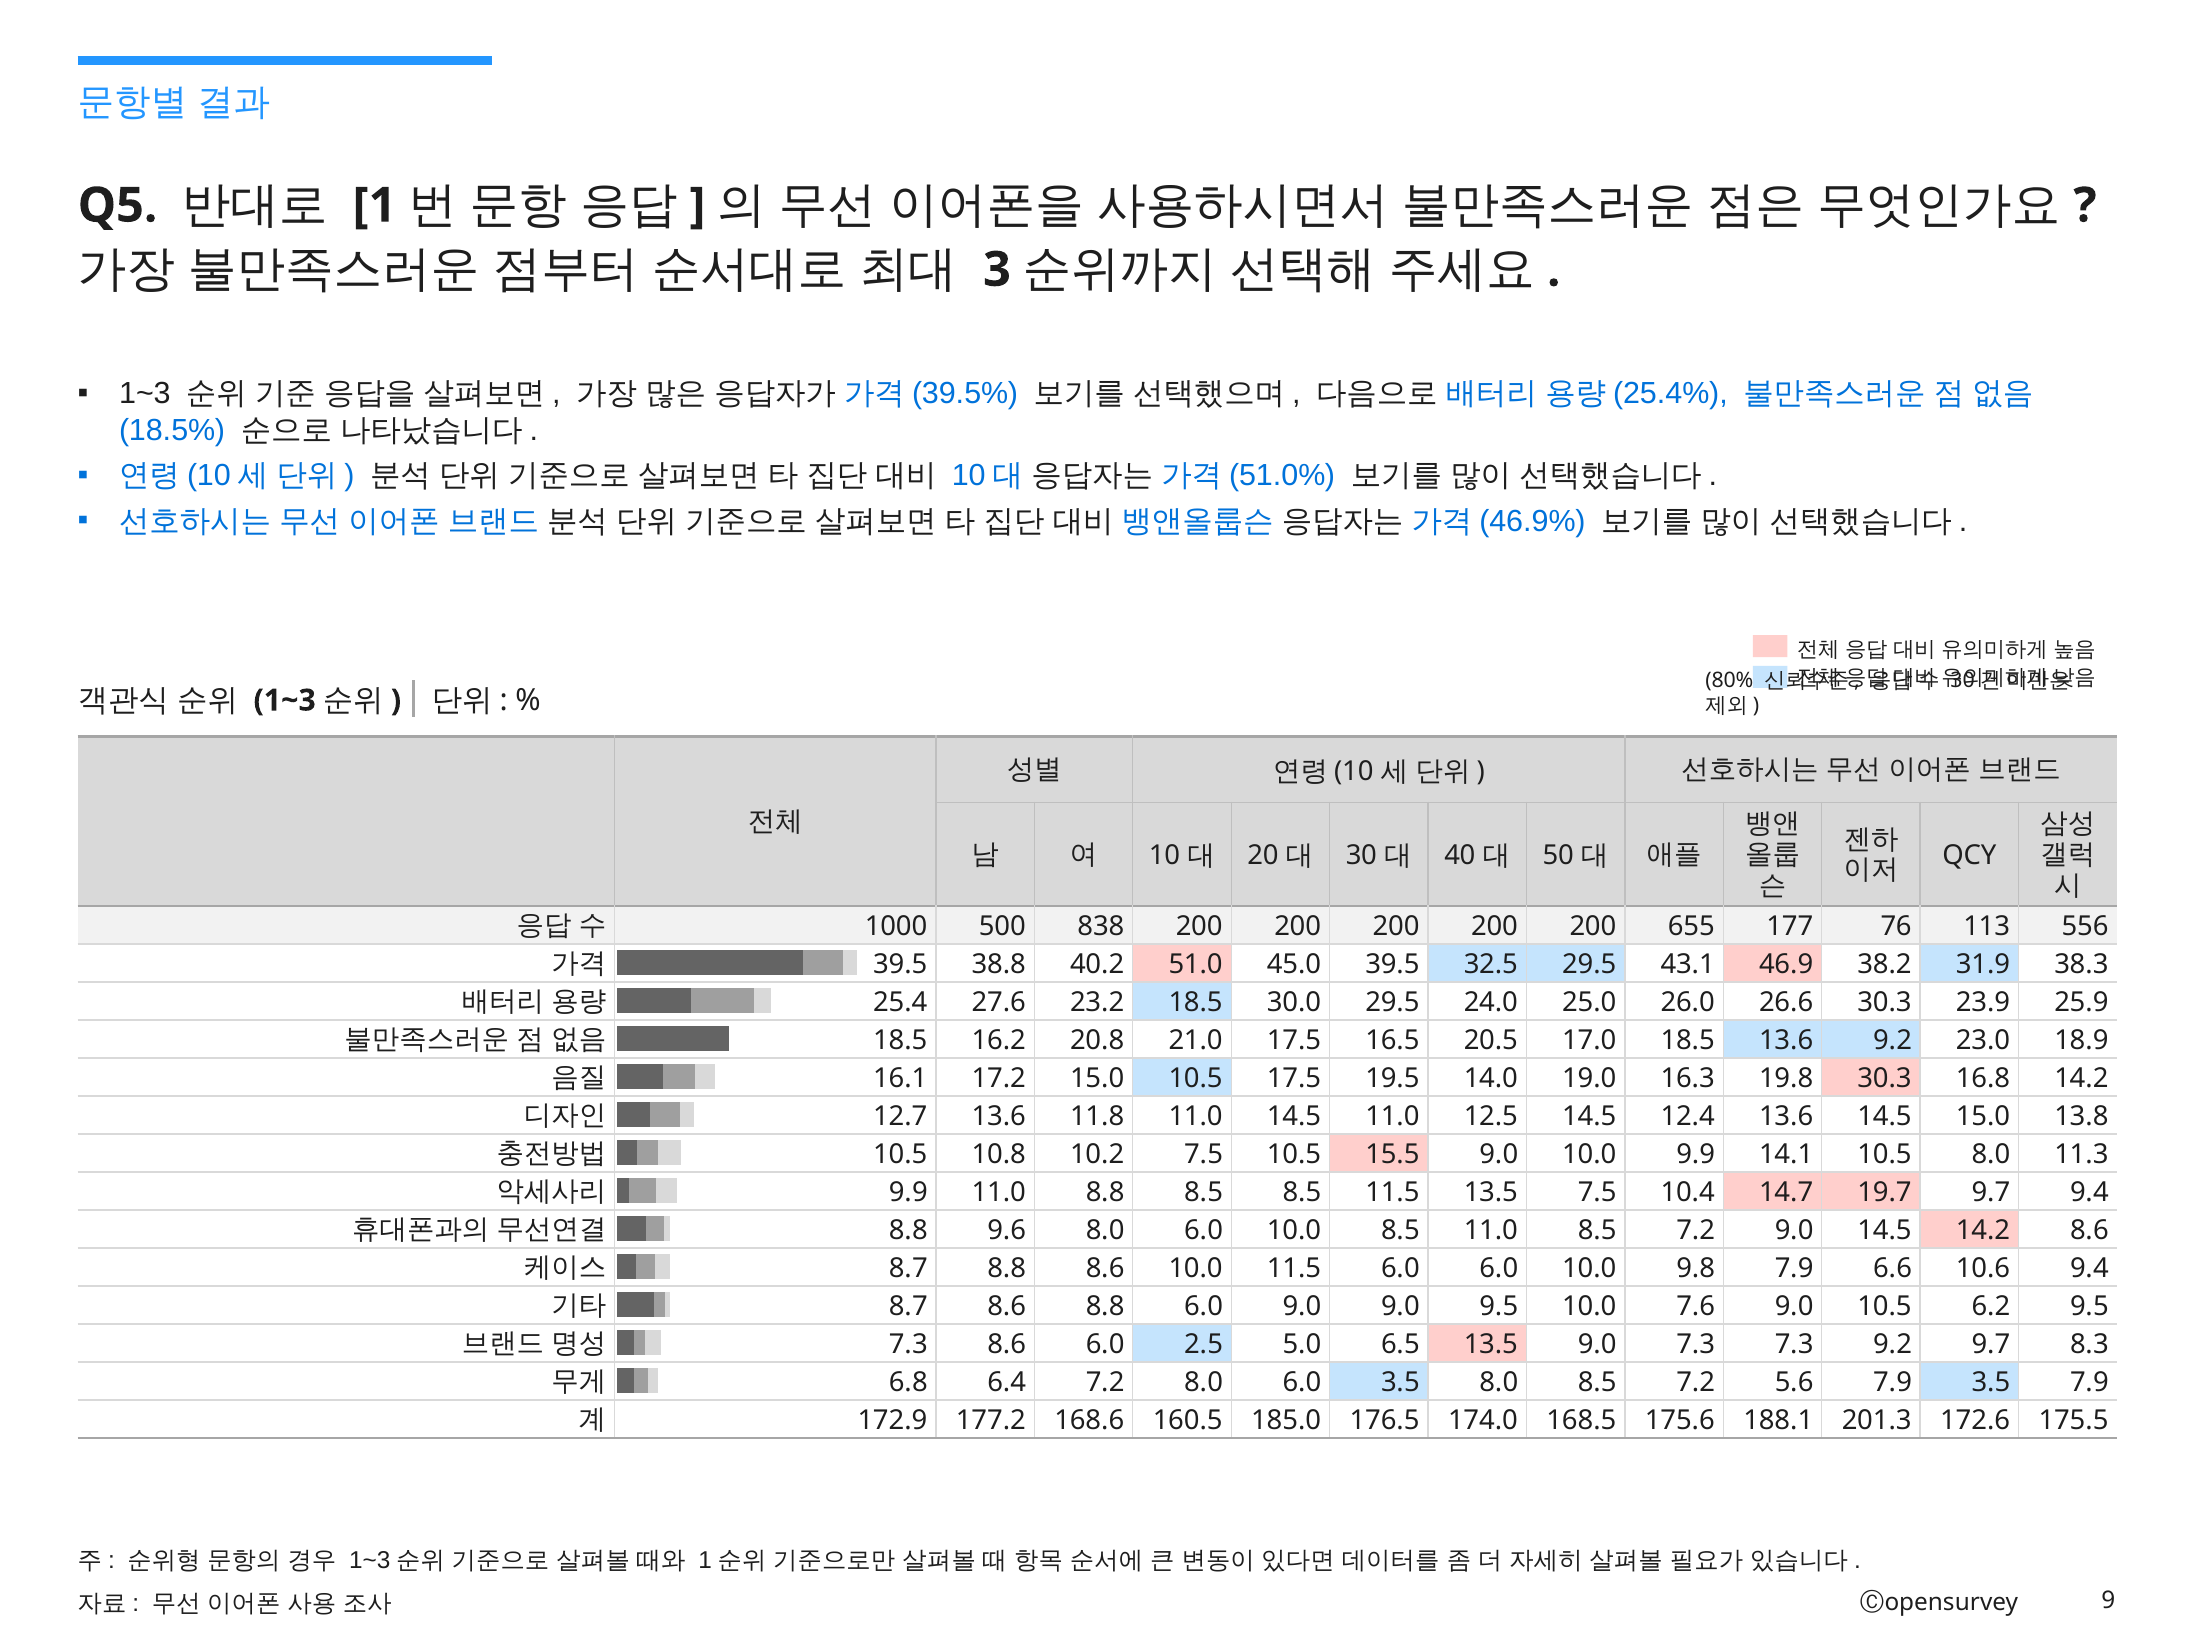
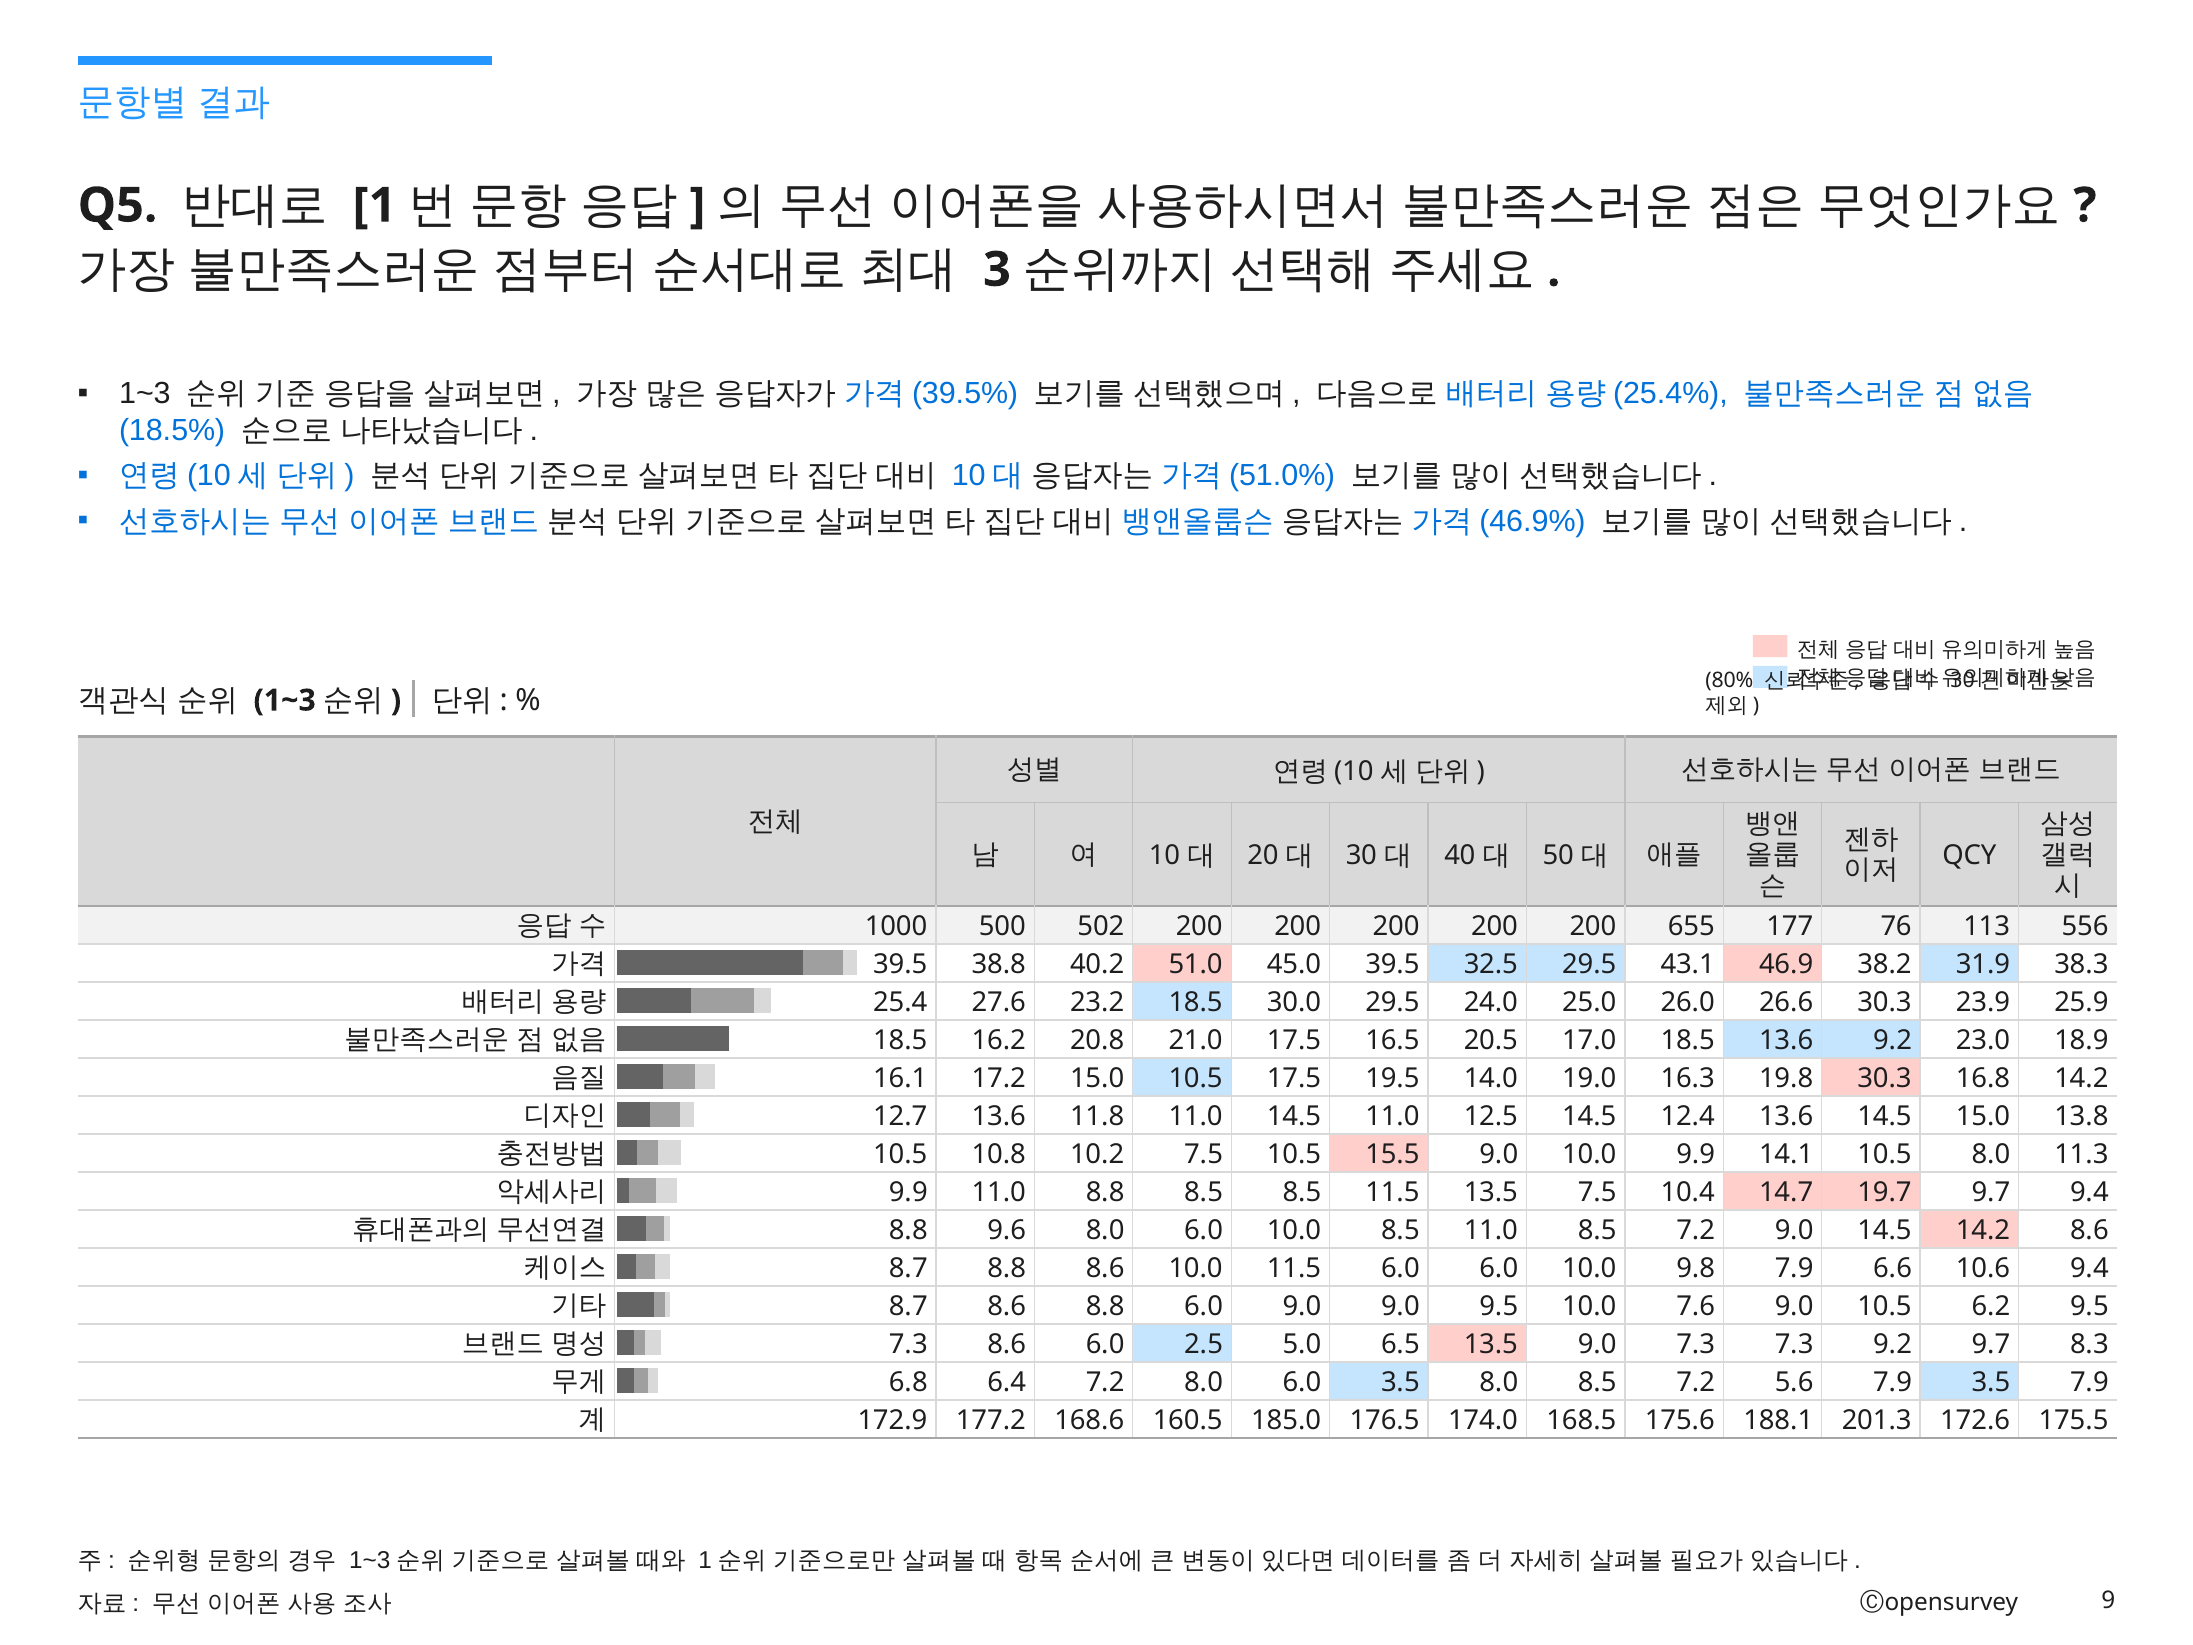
838: 838 -> 502 (1101, 926)
